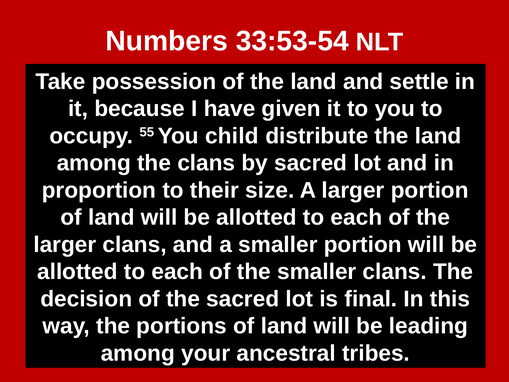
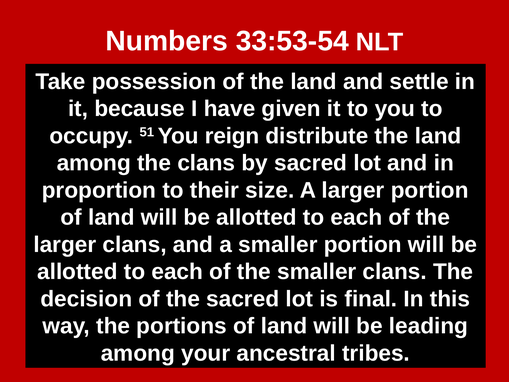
55: 55 -> 51 (147, 132)
child: child -> reign (232, 136)
